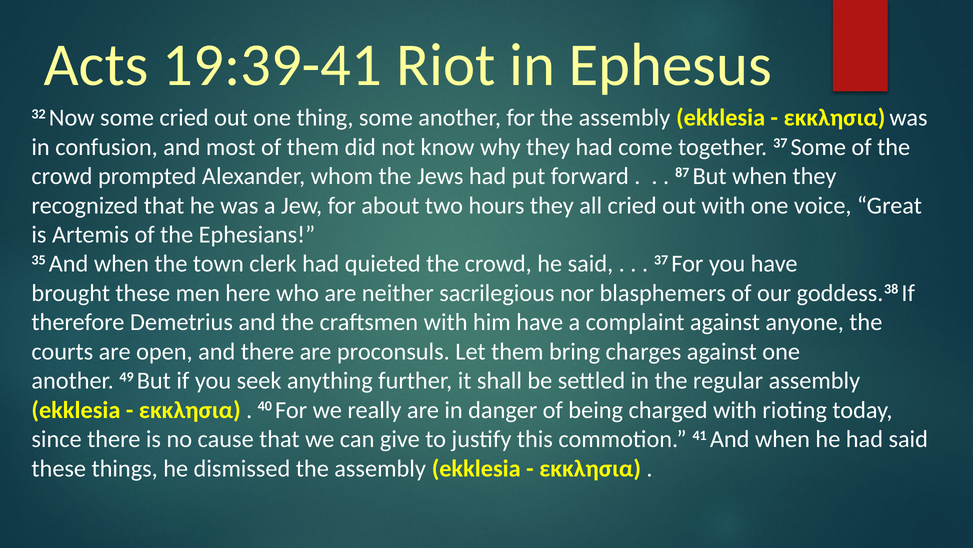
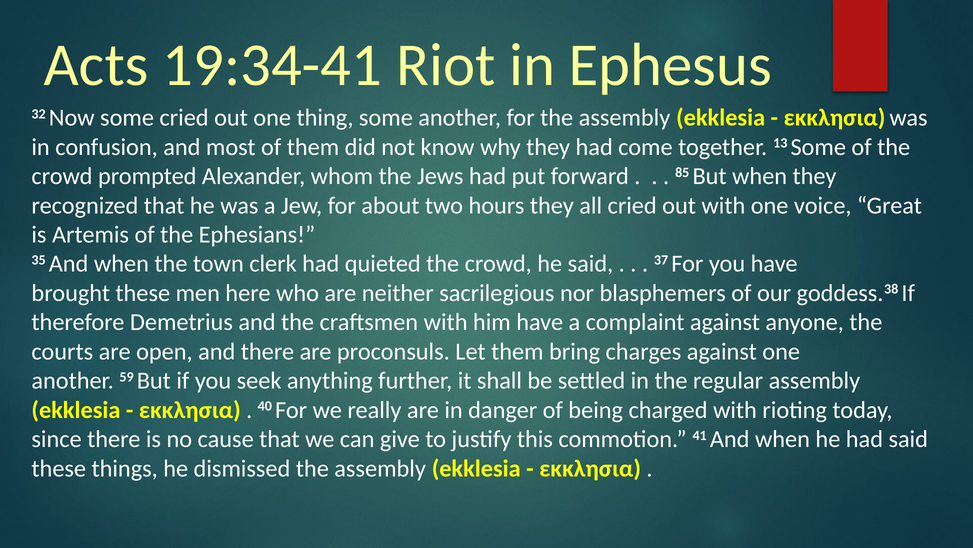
19:39-41: 19:39-41 -> 19:34-41 (272, 65)
together 37: 37 -> 13 (780, 143)
87: 87 -> 85 (682, 172)
49: 49 -> 59 (127, 376)
